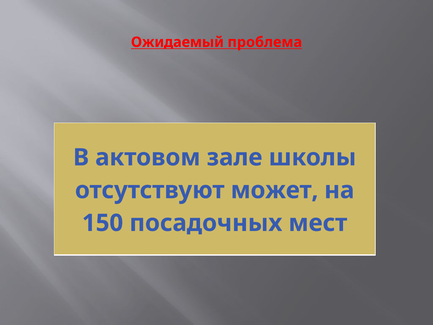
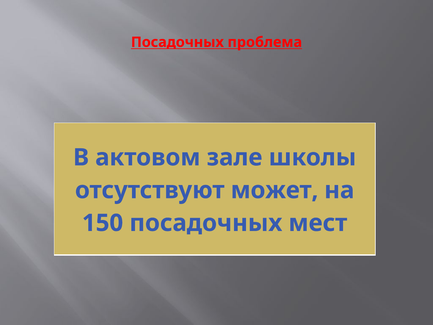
Ожидаемый: Ожидаемый -> Посадочных (177, 42)
